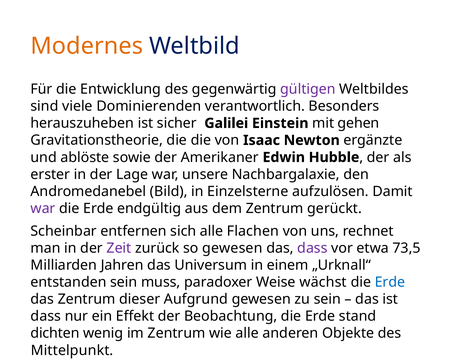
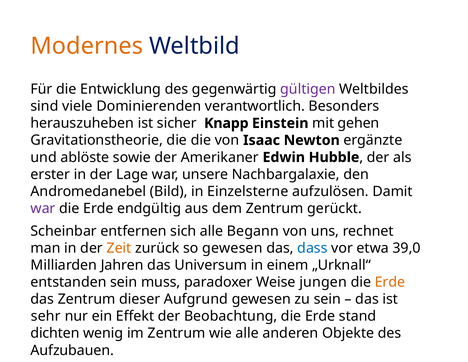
Galilei: Galilei -> Knapp (226, 123)
Flachen: Flachen -> Begann (253, 231)
Zeit colour: purple -> orange (119, 248)
dass colour: purple -> blue (312, 248)
73,5: 73,5 -> 39,0 (407, 248)
wächst: wächst -> jungen (323, 282)
Erde colour: blue -> orange (390, 282)
dass: dass -> sehr (46, 316)
Mittelpunkt: Mittelpunkt -> Aufzubauen (72, 350)
